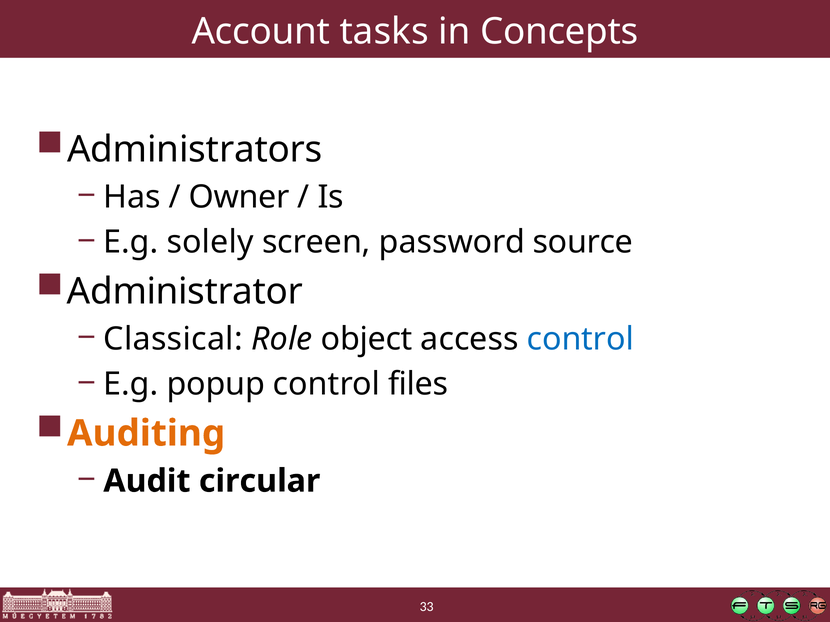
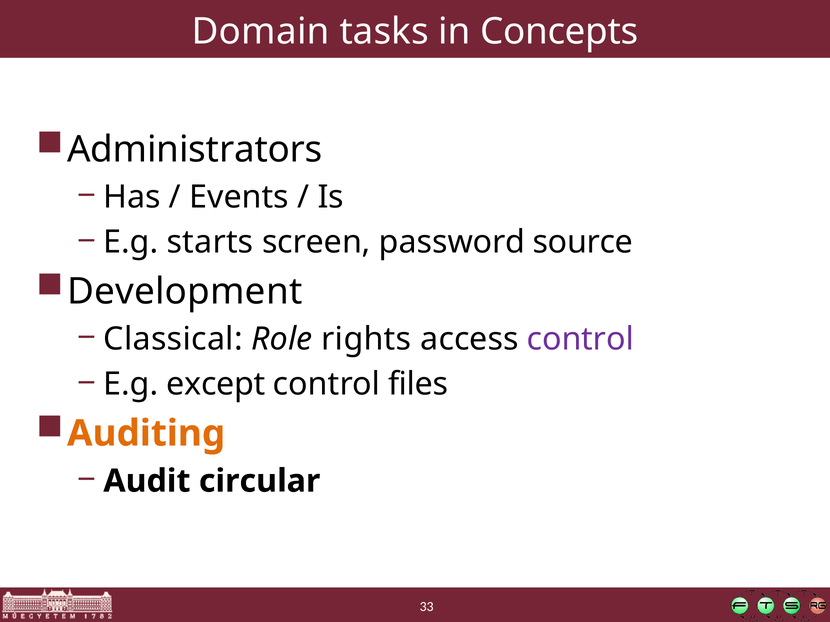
Account: Account -> Domain (261, 32)
Owner: Owner -> Events (239, 197)
solely: solely -> starts (210, 242)
Administrator: Administrator -> Development (185, 292)
object: object -> rights (366, 339)
control colour: blue -> purple (580, 339)
popup: popup -> except (216, 385)
